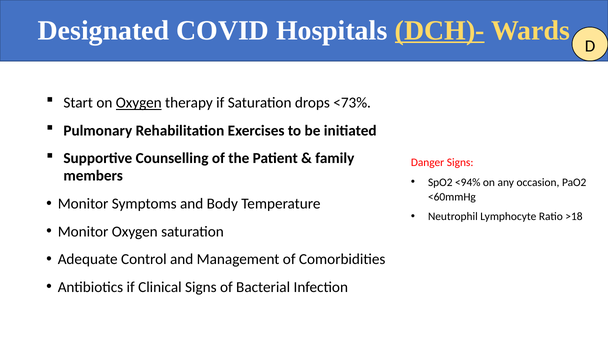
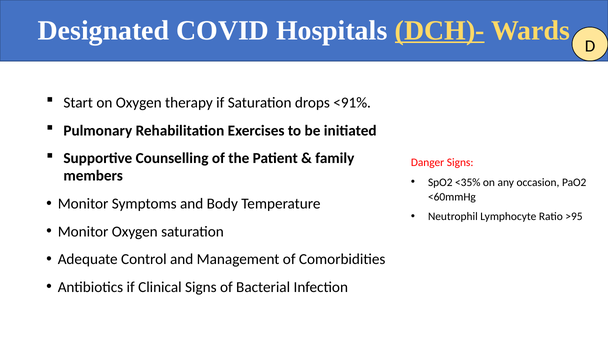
Oxygen underline: present -> none (139, 103)
<73%: <73% -> <91% (352, 103)
<94%: <94% -> <35% (468, 182)
>18: >18 -> >95 (574, 217)
